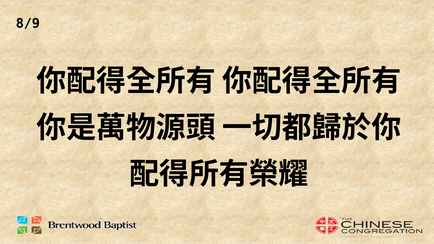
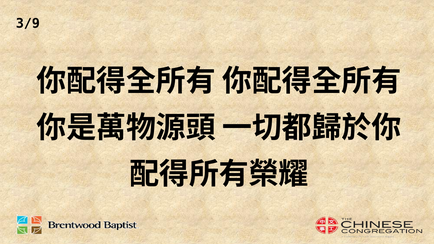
8/9: 8/9 -> 3/9 (28, 23)
